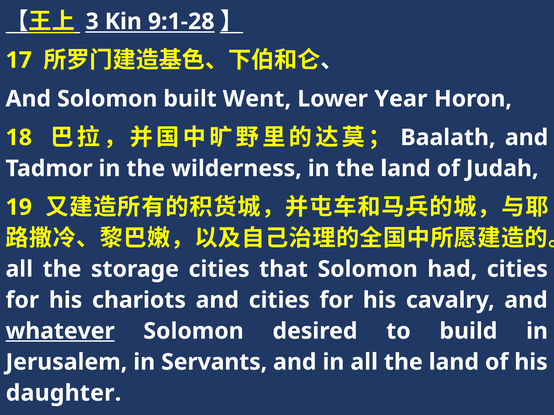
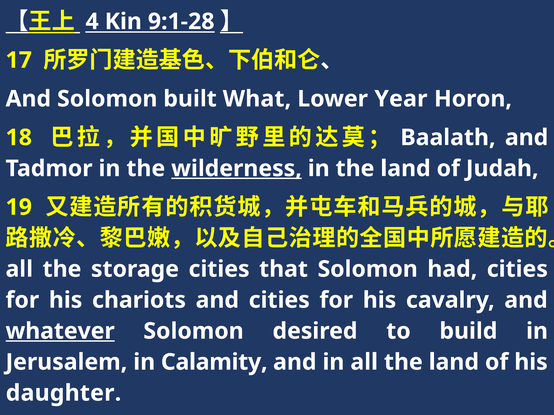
3: 3 -> 4 (92, 22)
Went: Went -> What (257, 99)
wilderness underline: none -> present (237, 169)
Servants: Servants -> Calamity (214, 362)
